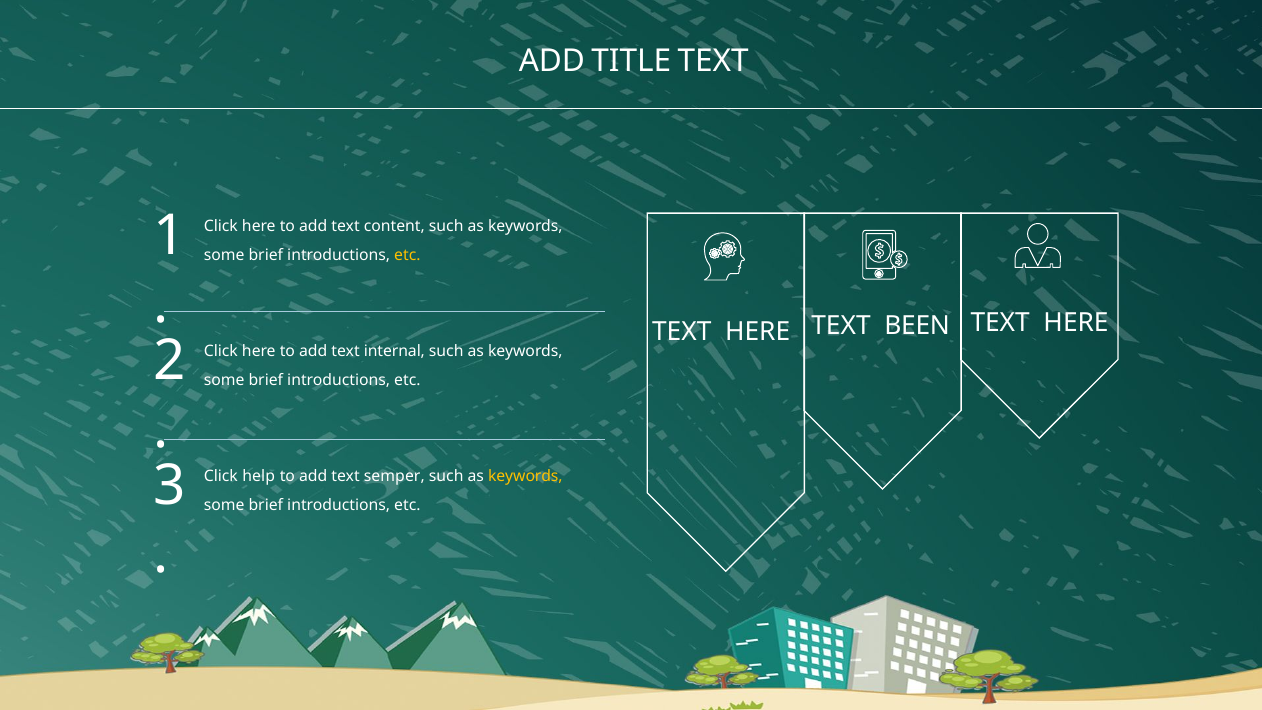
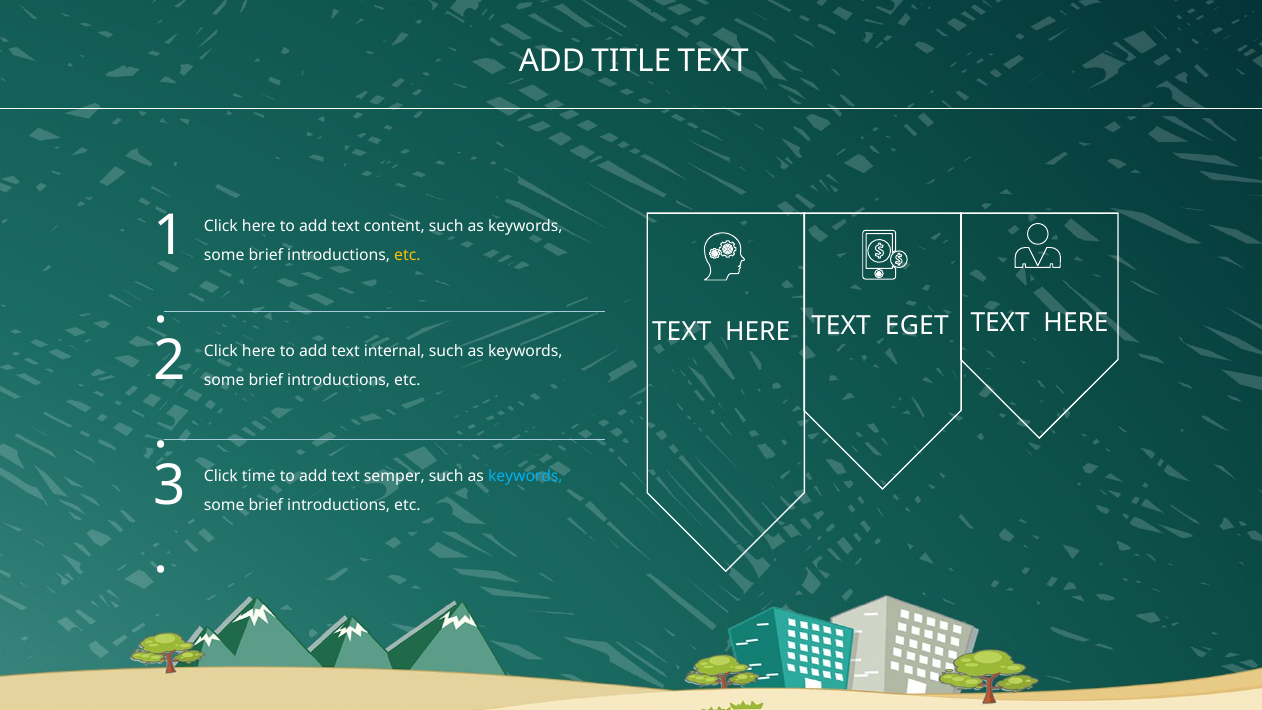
BEEN: BEEN -> EGET (917, 326)
help: help -> time (259, 477)
keywords colour: yellow -> light blue (525, 477)
